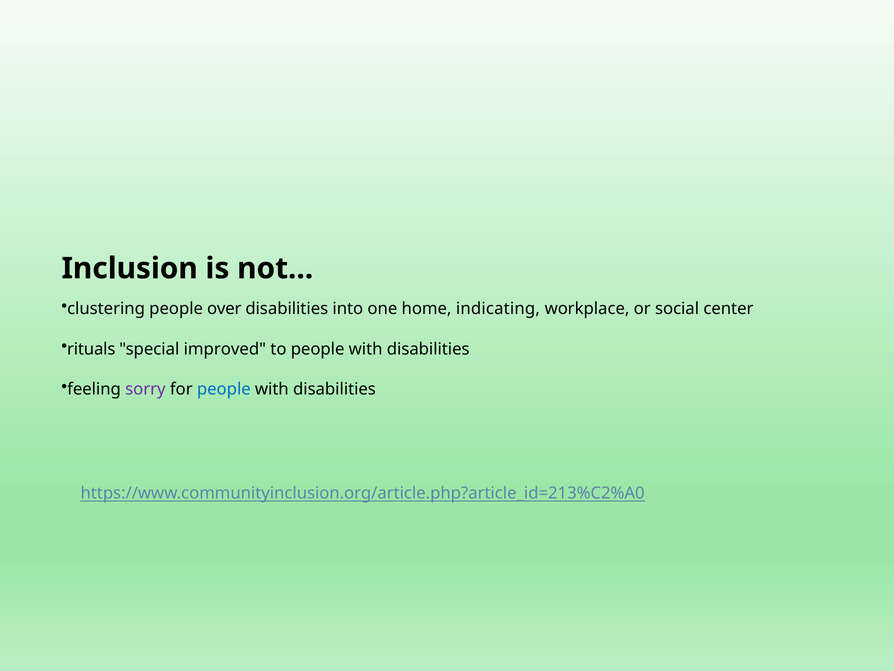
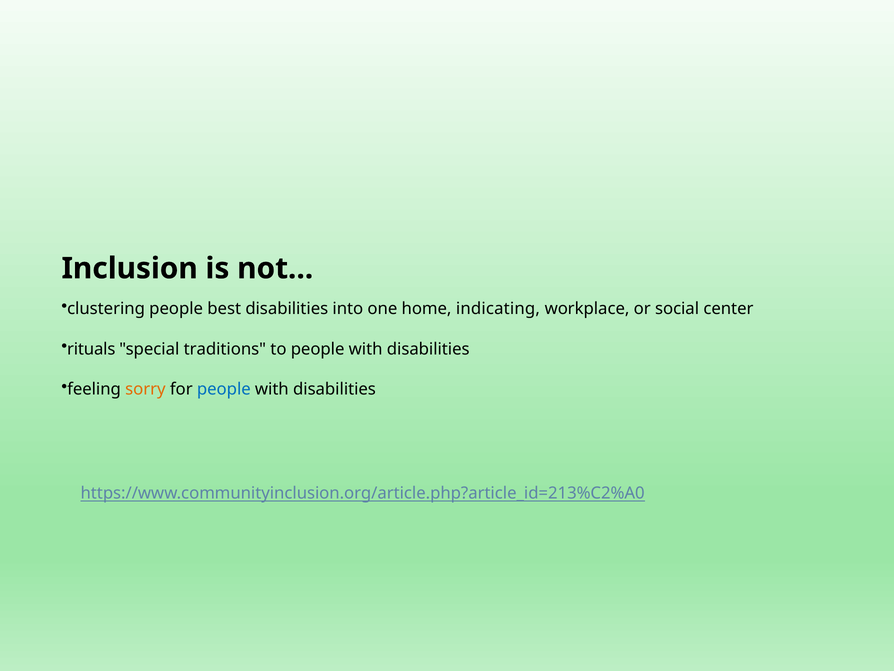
over: over -> best (224, 309)
improved: improved -> traditions (225, 349)
sorry colour: purple -> orange (145, 389)
